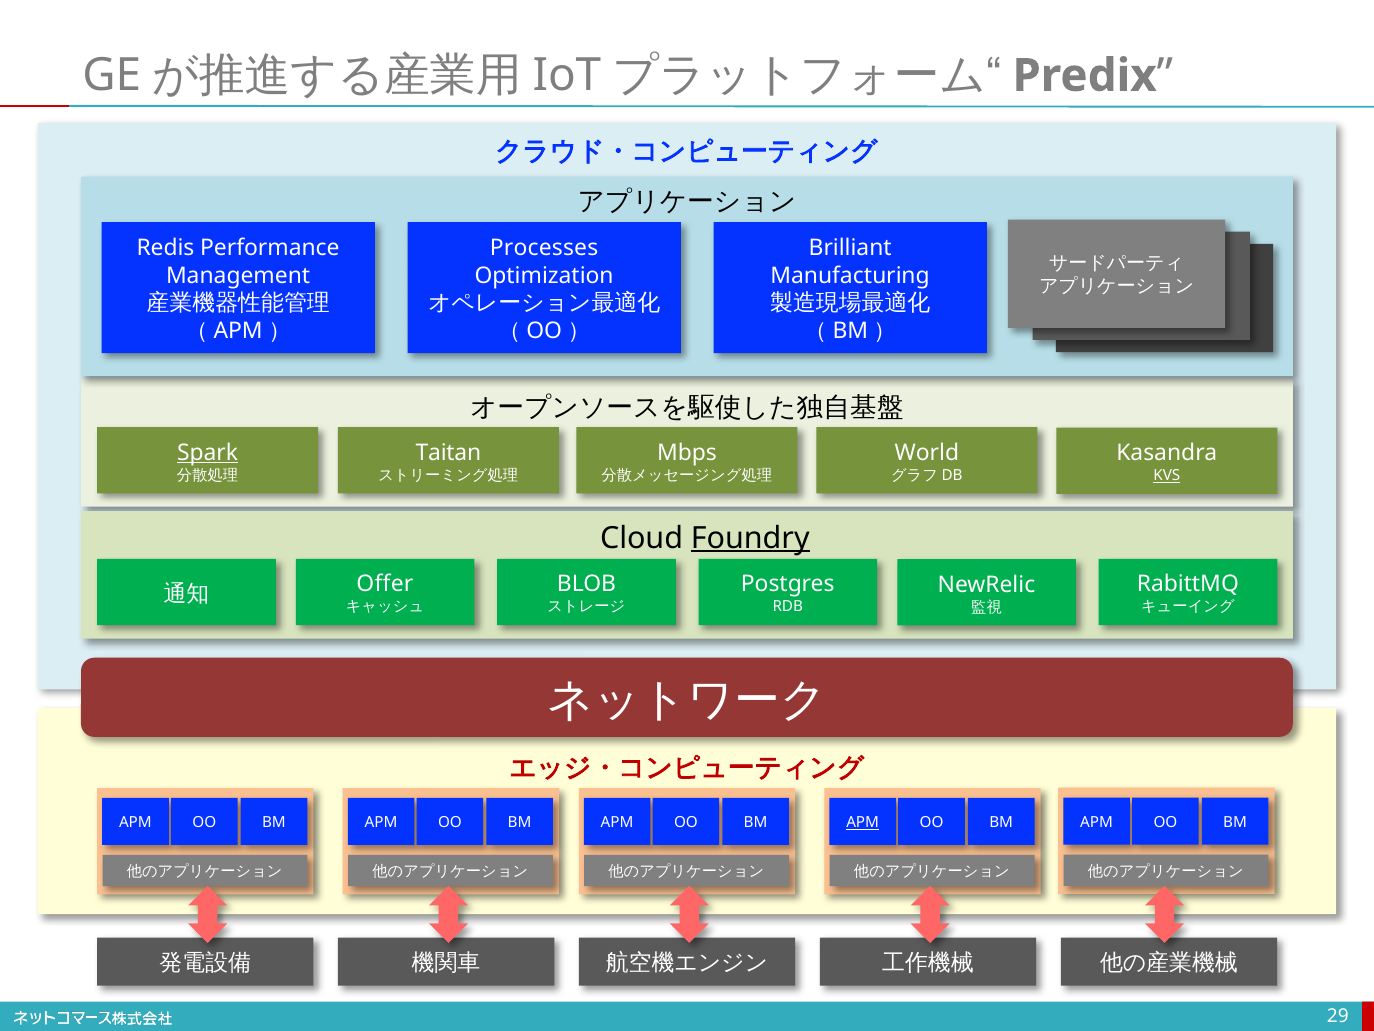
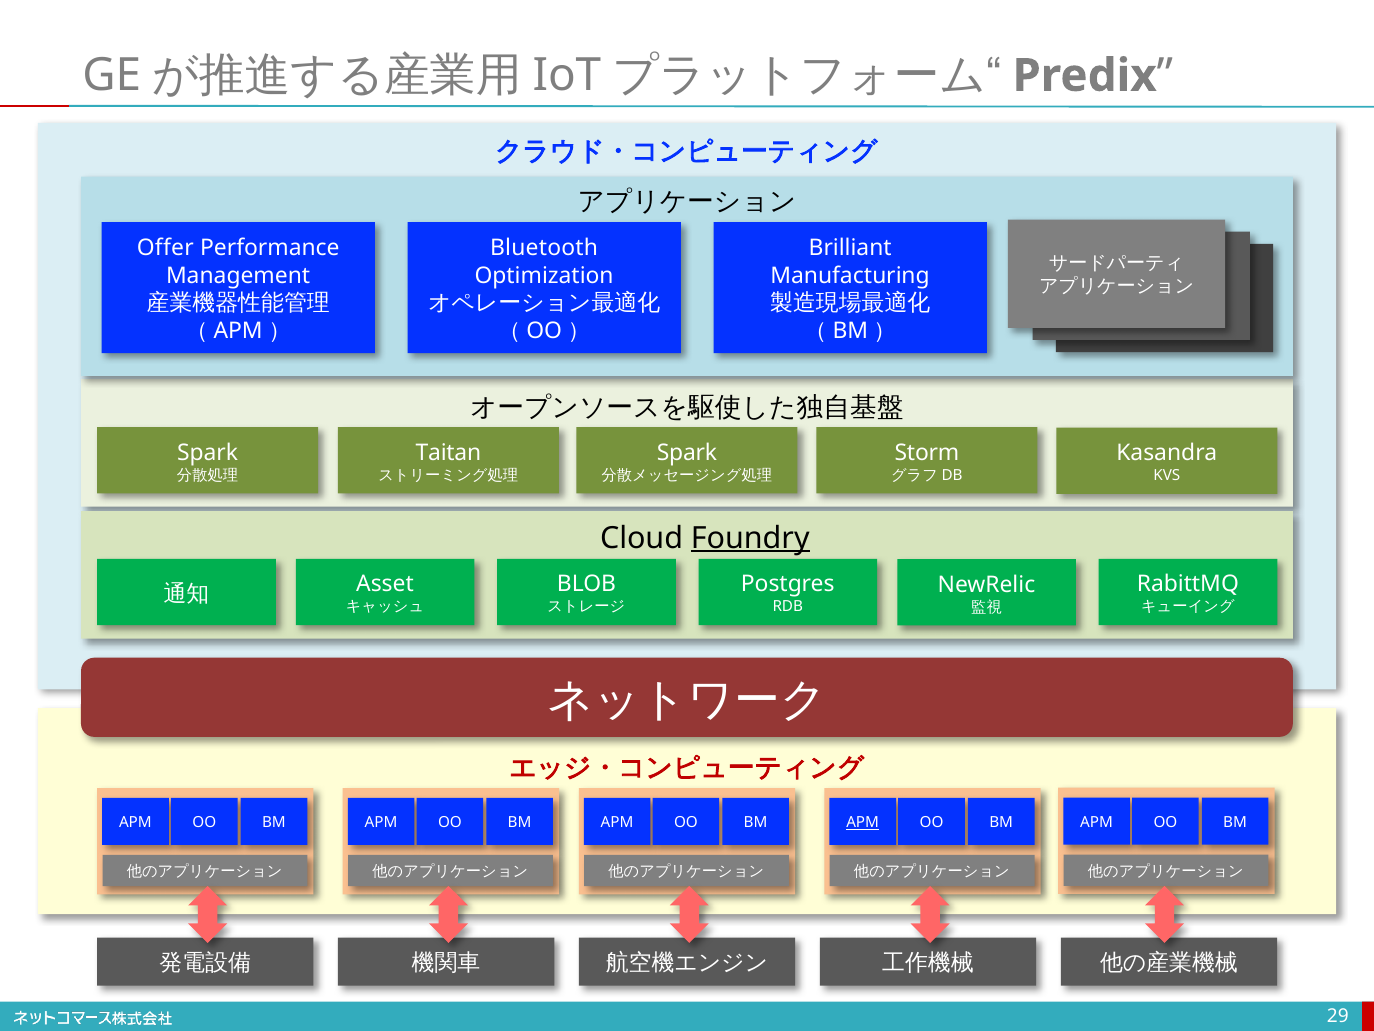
Redis: Redis -> Offer (165, 248)
Processes: Processes -> Bluetooth (544, 248)
Spark underline: present -> none (208, 452)
Mbps: Mbps -> Spark (687, 452)
World: World -> Storm (927, 452)
KVS underline: present -> none (1167, 475)
Offer: Offer -> Asset (385, 584)
